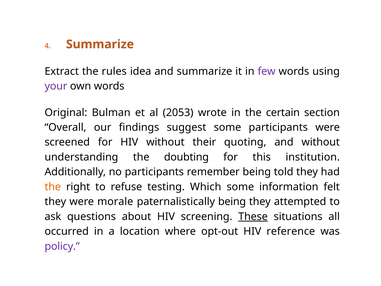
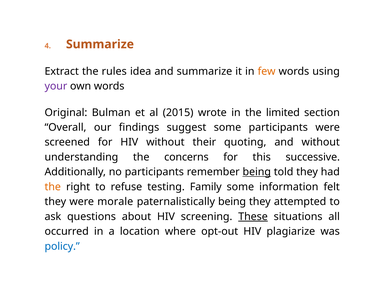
few colour: purple -> orange (267, 71)
2053: 2053 -> 2015 (178, 112)
certain: certain -> limited (283, 112)
doubting: doubting -> concerns (186, 157)
institution: institution -> successive (313, 157)
being underline: none -> present (257, 172)
Which: Which -> Family (206, 187)
reference: reference -> plagiarize (291, 231)
policy colour: purple -> blue (62, 246)
